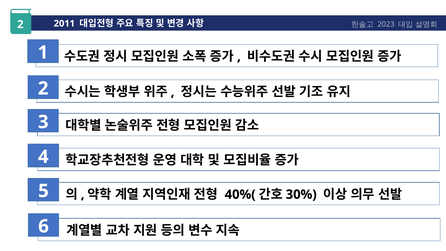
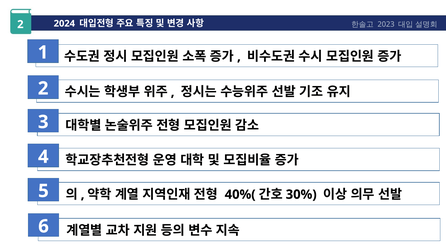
2011: 2011 -> 2024 (64, 23)
